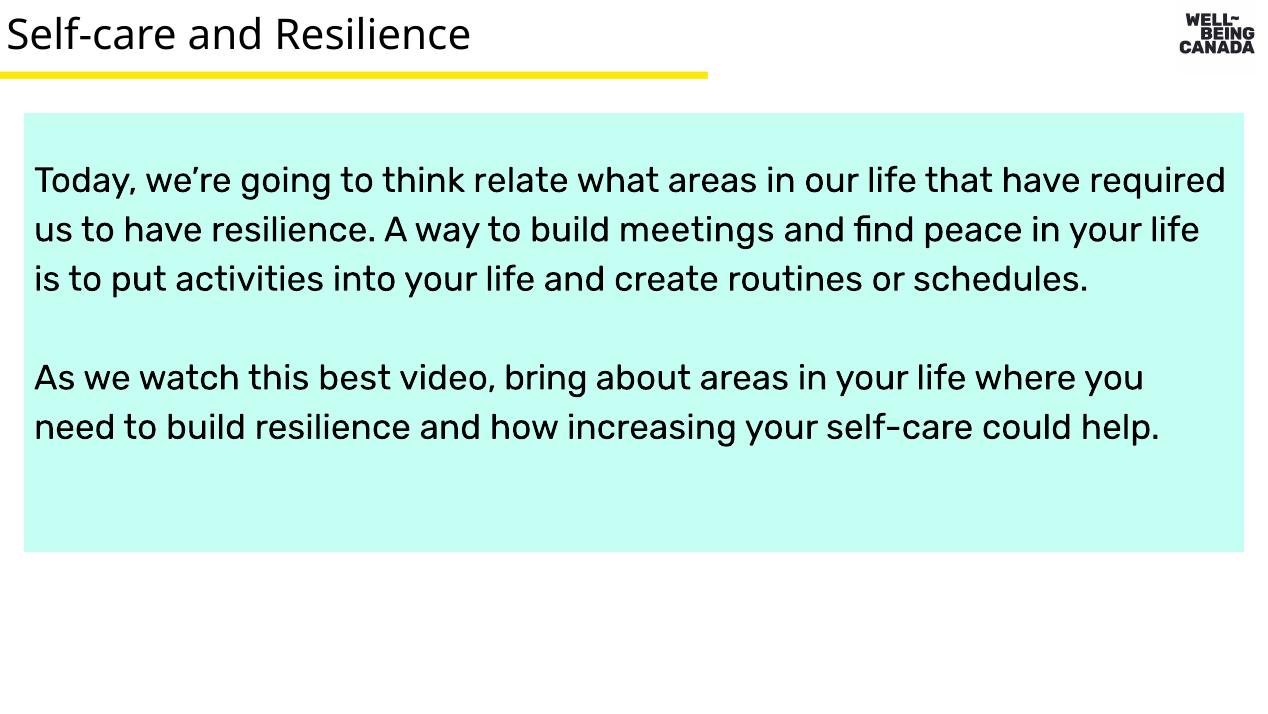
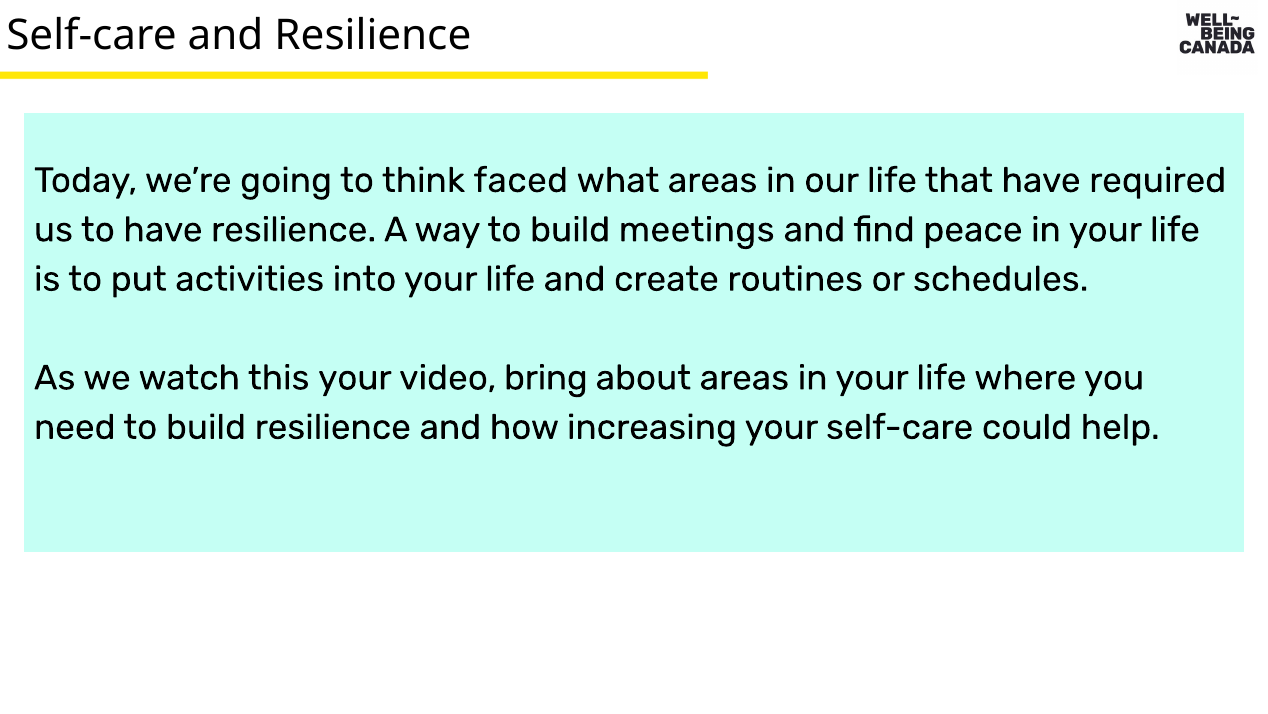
relate: relate -> faced (521, 180)
this best: best -> your (355, 377)
